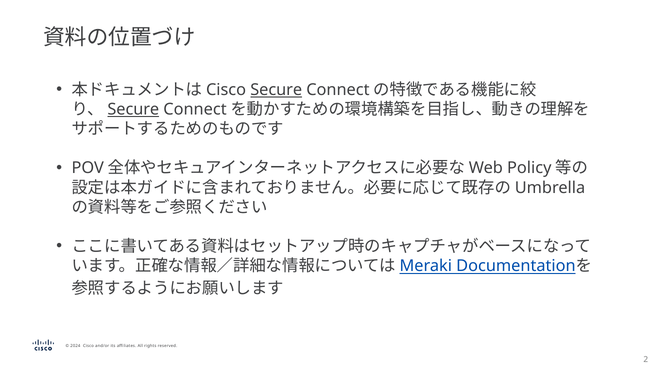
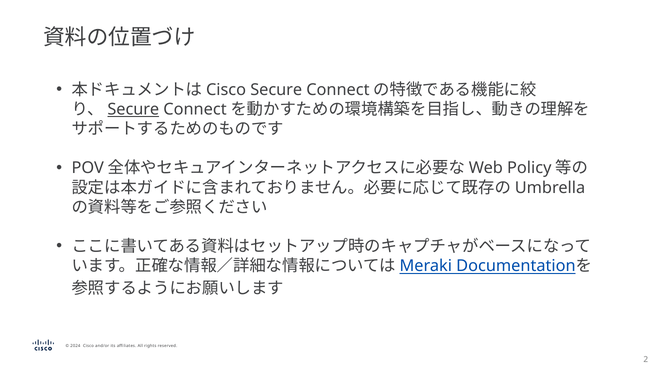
Secure underline: present -> none (276, 90)
